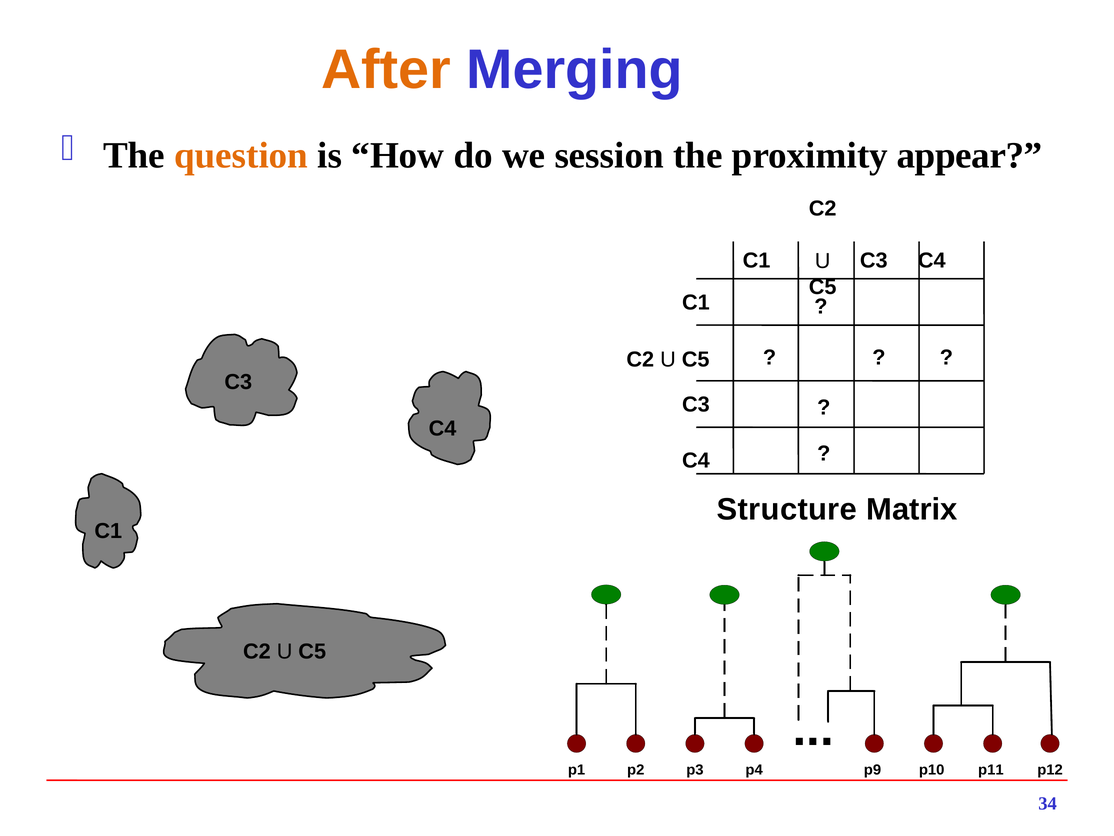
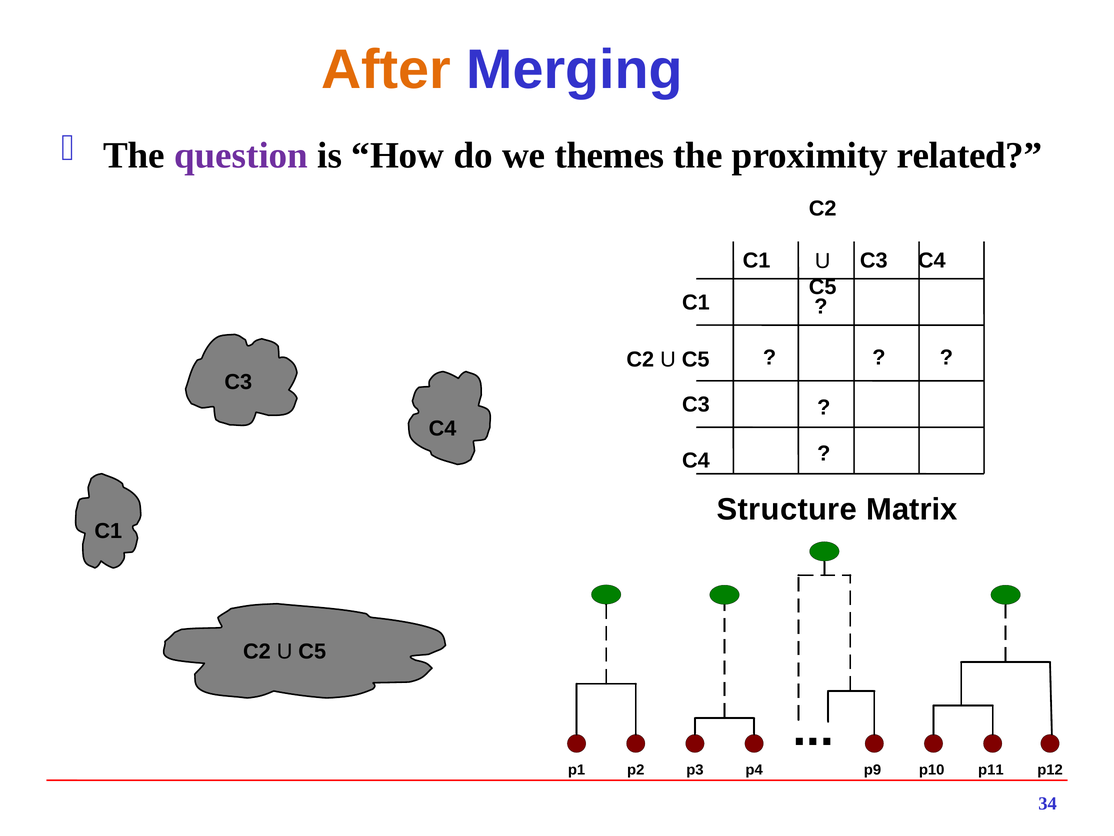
question colour: orange -> purple (241, 155)
session: session -> themes (609, 155)
appear: appear -> related (970, 155)
